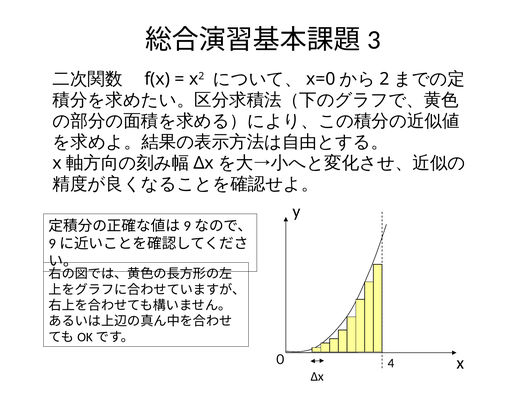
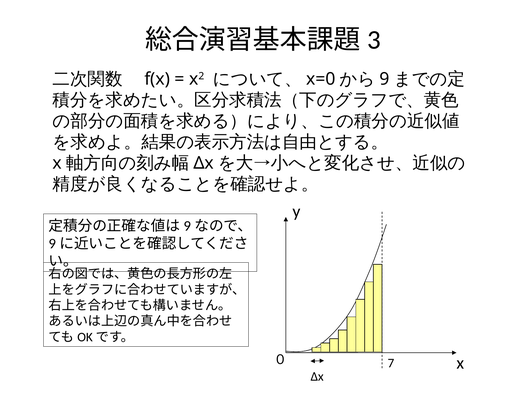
2: 2 -> 9 (385, 79)
4: 4 -> 7 (391, 363)
